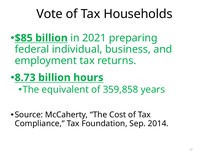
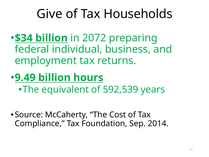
Vote: Vote -> Give (49, 14)
$85: $85 -> $34 (24, 38)
2021: 2021 -> 2072 (94, 38)
8.73: 8.73 -> 9.49 (25, 78)
359,858: 359,858 -> 592,539 (121, 89)
